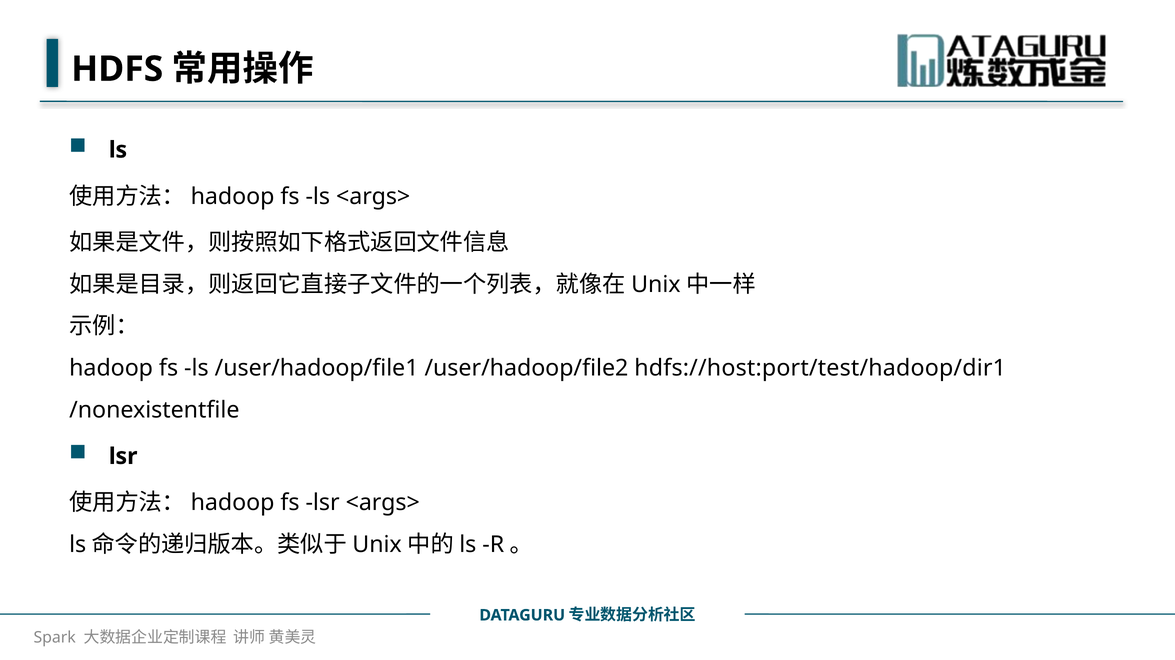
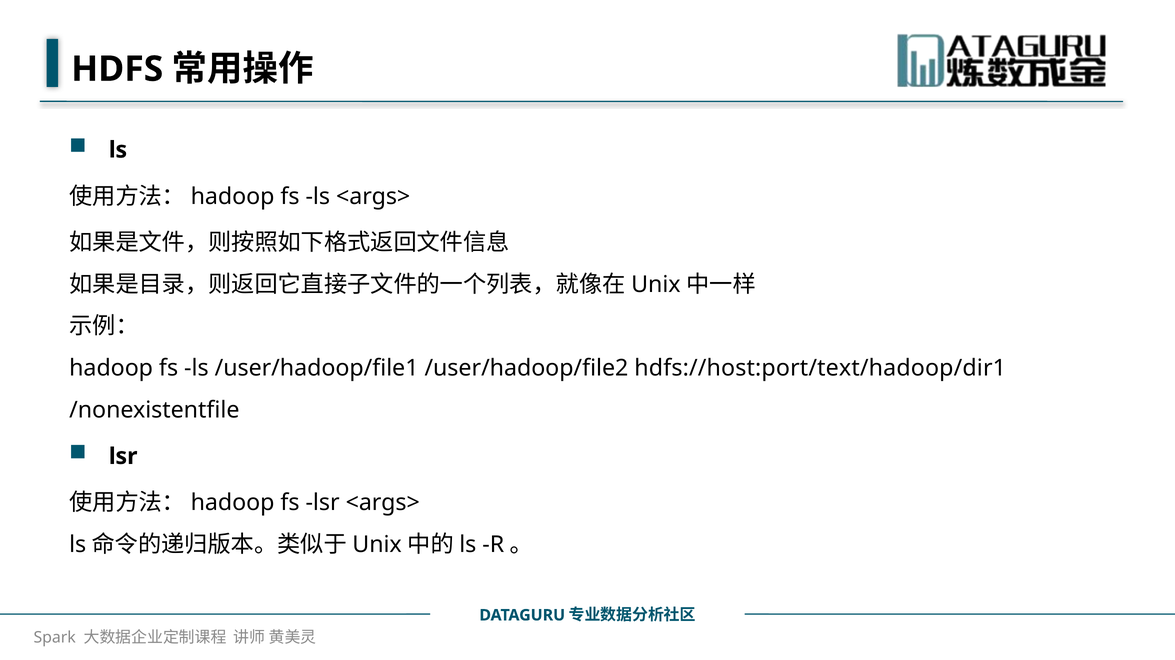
hdfs://host:port/test/hadoop/dir1: hdfs://host:port/test/hadoop/dir1 -> hdfs://host:port/text/hadoop/dir1 (820, 368)
